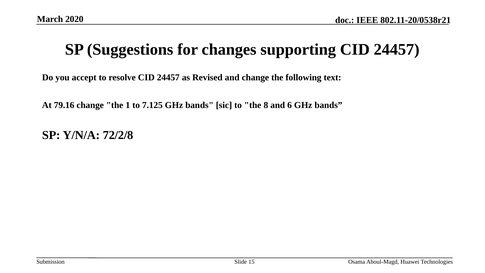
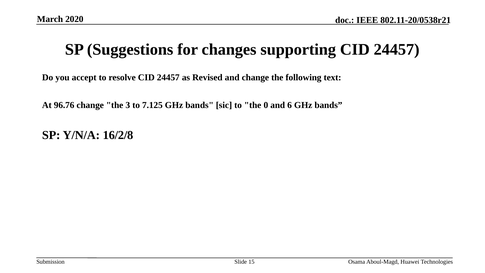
79.16: 79.16 -> 96.76 (64, 105)
1: 1 -> 3 (128, 105)
8: 8 -> 0 (266, 105)
72/2/8: 72/2/8 -> 16/2/8 (118, 135)
